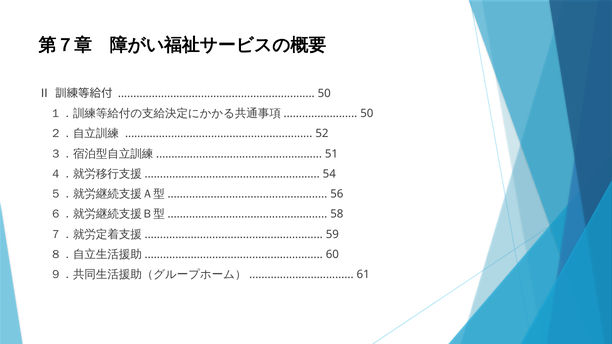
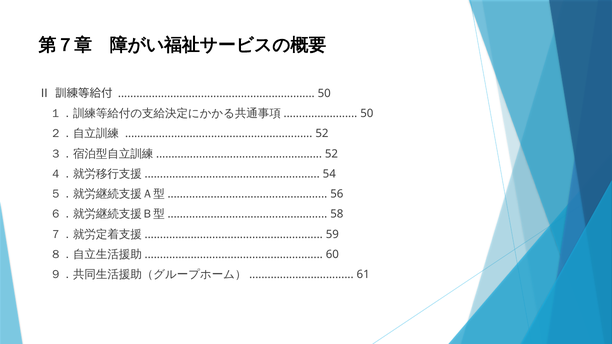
51: 51 -> 52 (331, 154)
